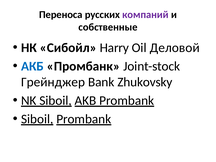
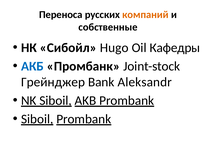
компаний colour: purple -> orange (145, 15)
Harry: Harry -> Hugo (114, 48)
Деловой: Деловой -> Кафедры (175, 48)
Zhukovsky: Zhukovsky -> Aleksandr (145, 82)
